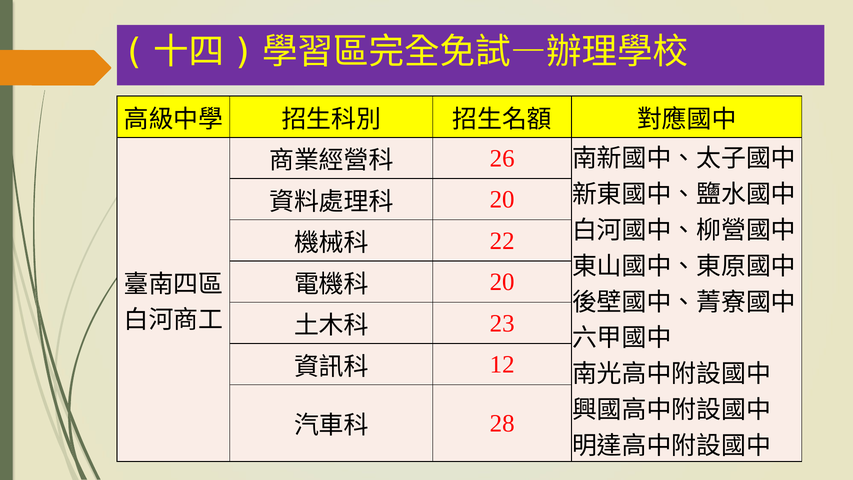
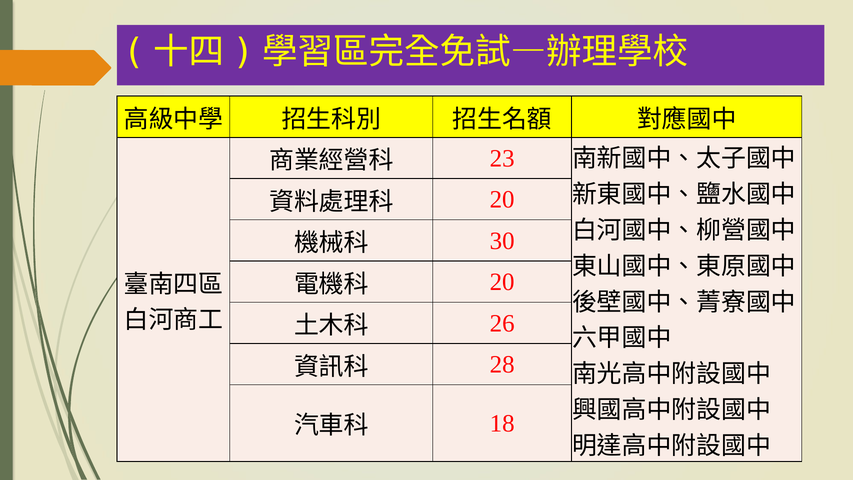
26: 26 -> 23 (502, 158)
22: 22 -> 30 (502, 241)
23: 23 -> 26 (502, 323)
12: 12 -> 28 (502, 365)
28: 28 -> 18 (502, 423)
